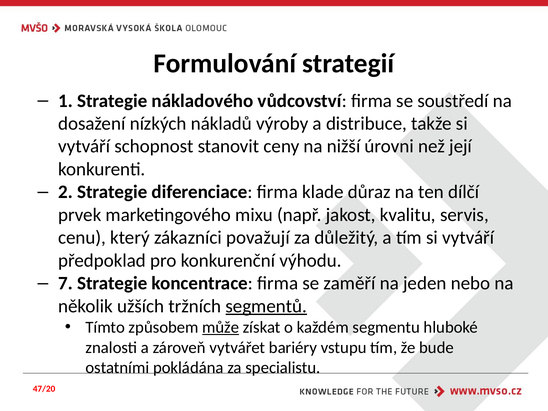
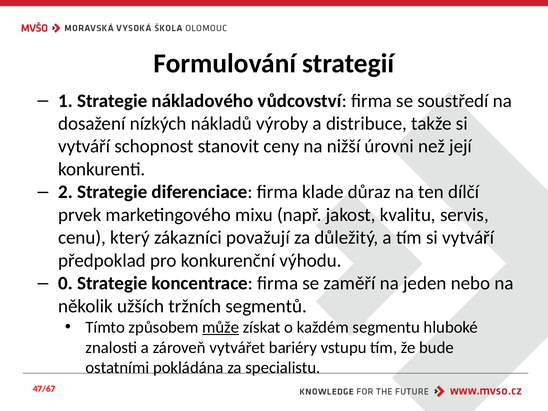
7: 7 -> 0 (65, 283)
segmentů underline: present -> none (266, 306)
47/20: 47/20 -> 47/67 (44, 389)
